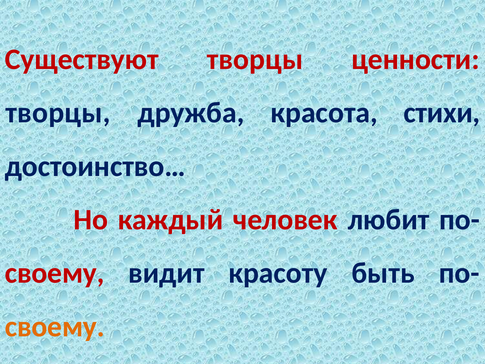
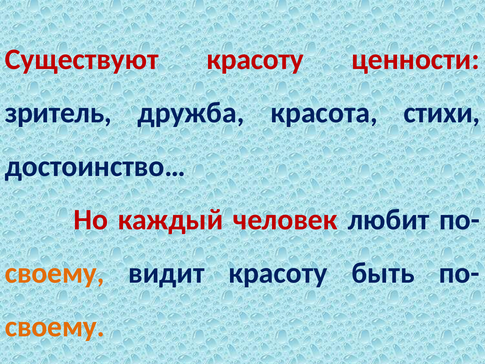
Существуют творцы: творцы -> красоту (255, 59)
творцы: творцы -> зритель (58, 113)
своему colour: red -> orange (55, 273)
